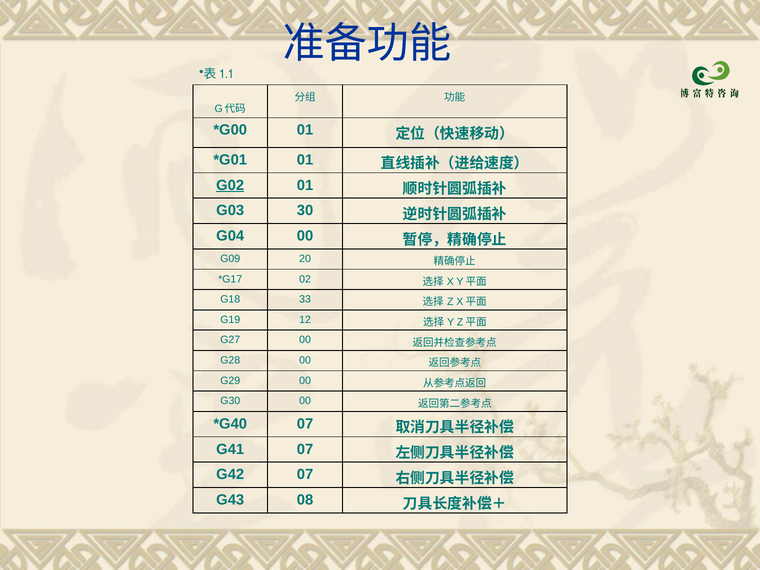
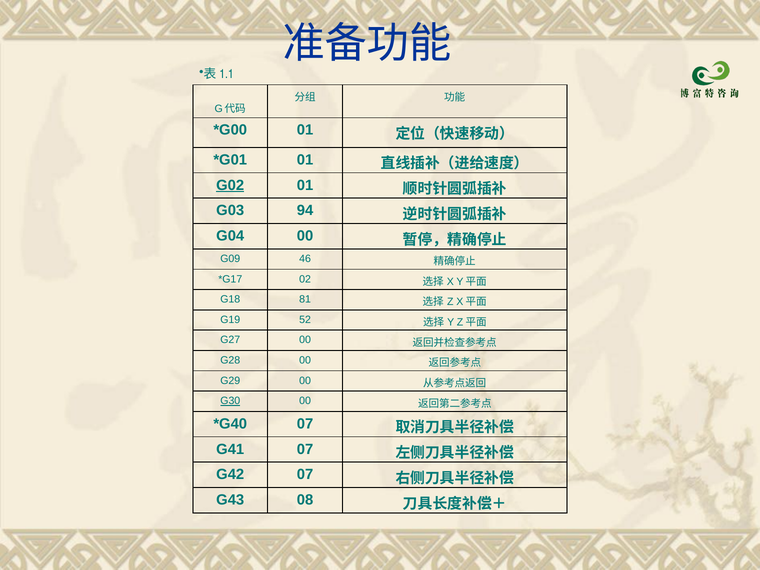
30: 30 -> 94 (305, 210)
20: 20 -> 46 (305, 259)
33: 33 -> 81 (305, 299)
12: 12 -> 52 (305, 320)
G30 underline: none -> present (230, 401)
